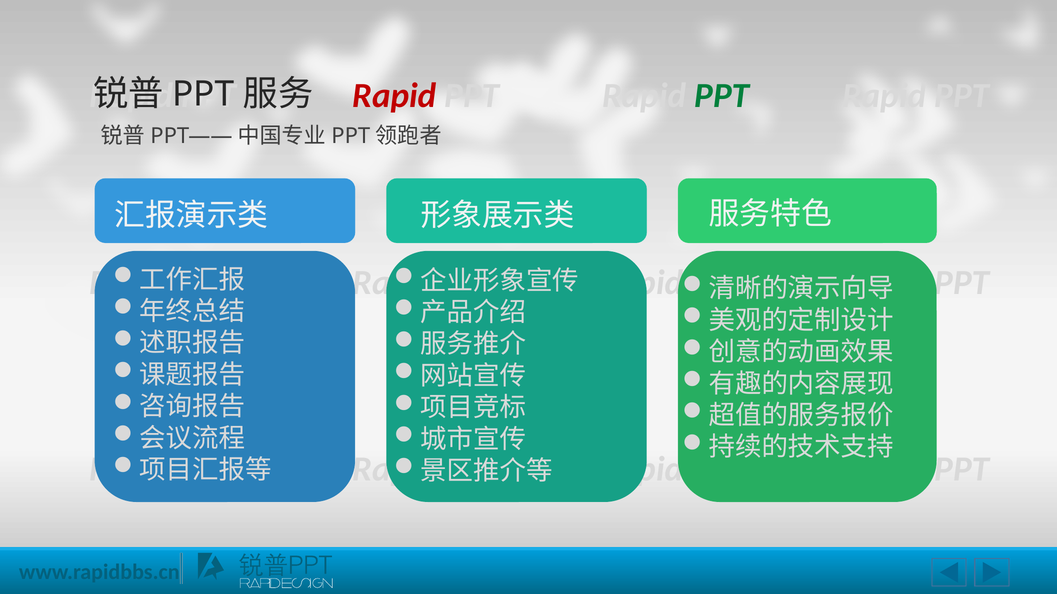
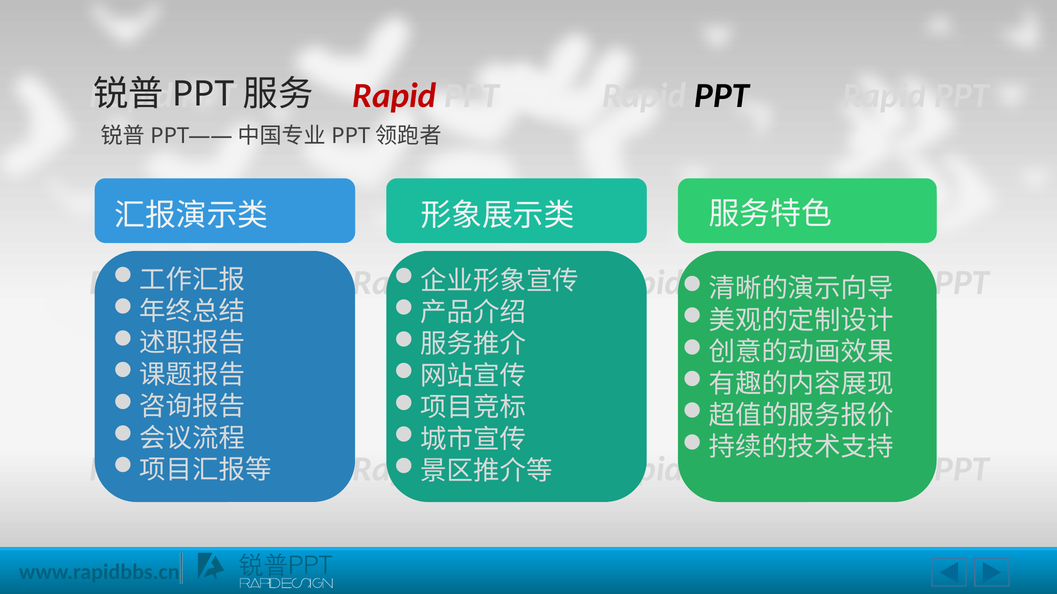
PPT colour: green -> black (722, 96)
